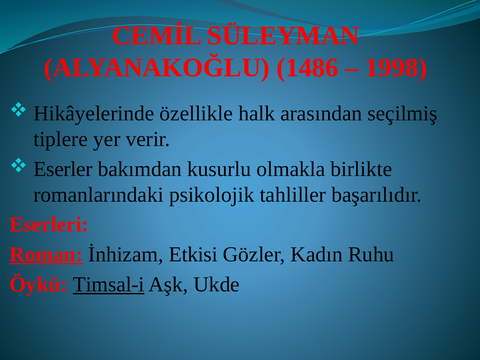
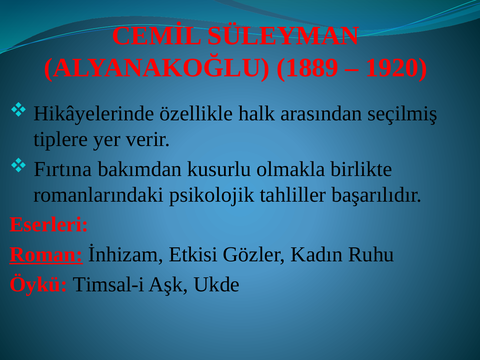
1486: 1486 -> 1889 (308, 68)
1998: 1998 -> 1920 (396, 68)
Eserler: Eserler -> Fırtına (63, 169)
Timsal-i underline: present -> none (109, 284)
